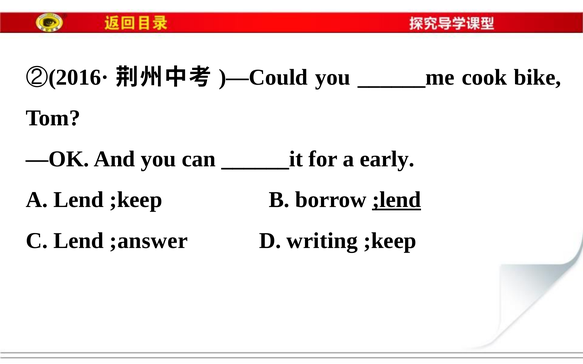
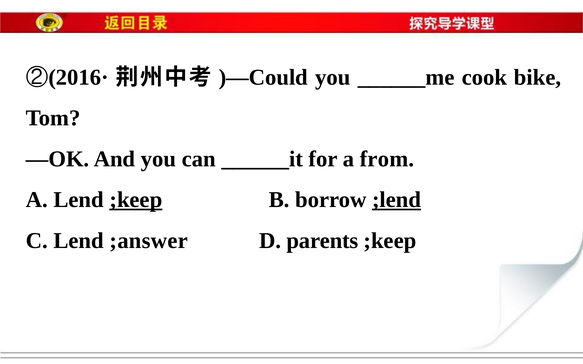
early: early -> from (387, 159)
;keep underline: none -> present (136, 200)
writing: writing -> parents (322, 241)
